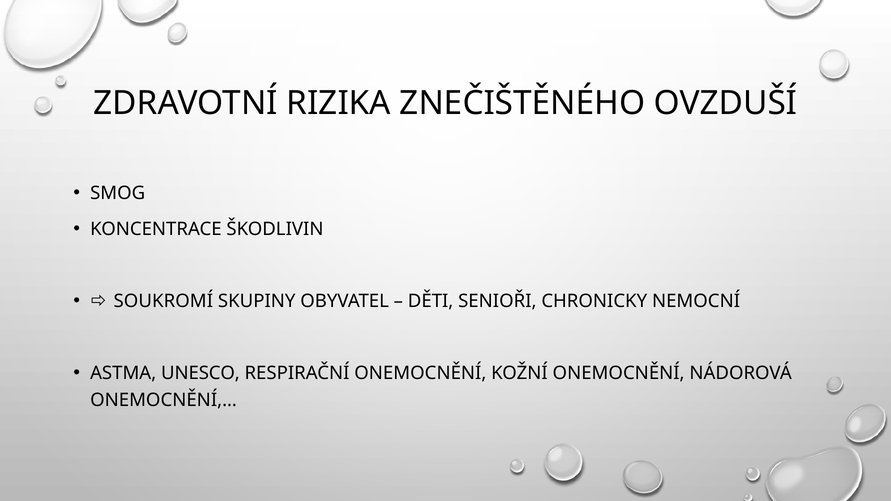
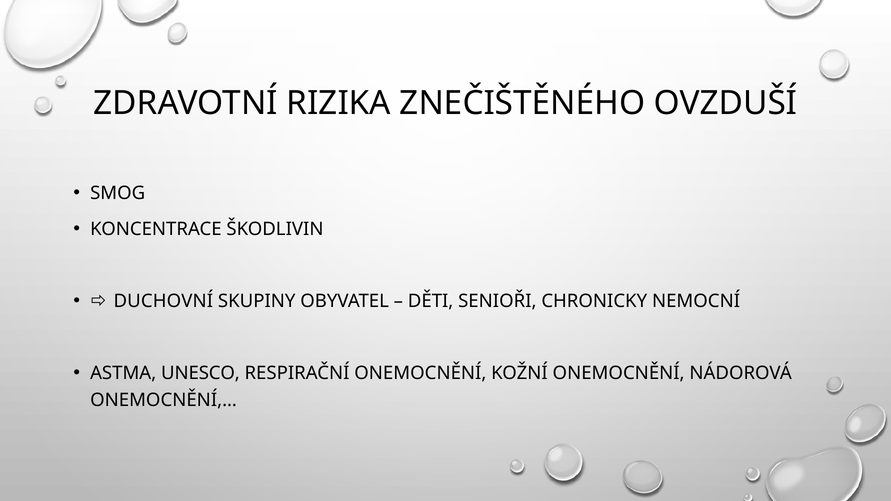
SOUKROMÍ: SOUKROMÍ -> DUCHOVNÍ (163, 301)
